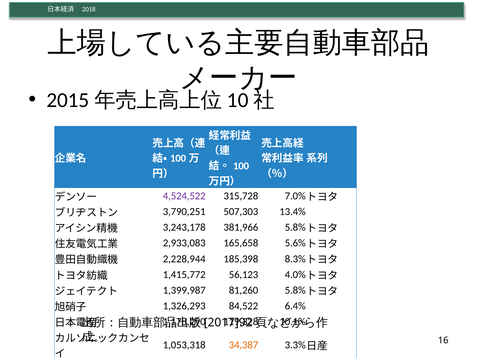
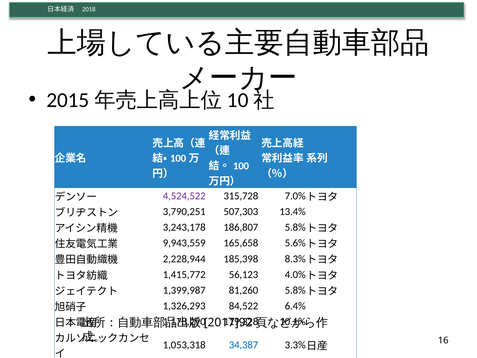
381,966: 381,966 -> 186,807 (241, 227)
2,933,083: 2,933,083 -> 9,943,559 (184, 243)
34,387 colour: orange -> blue (244, 345)
